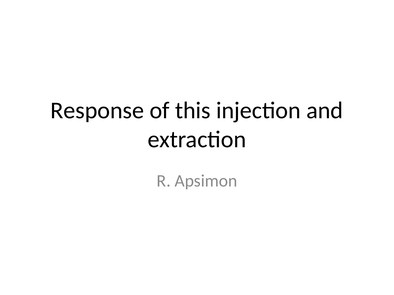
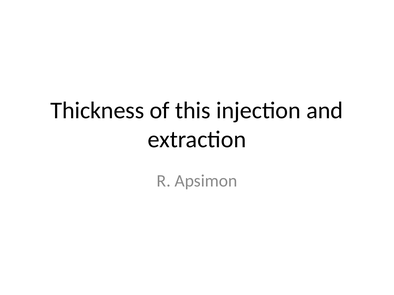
Response: Response -> Thickness (97, 111)
